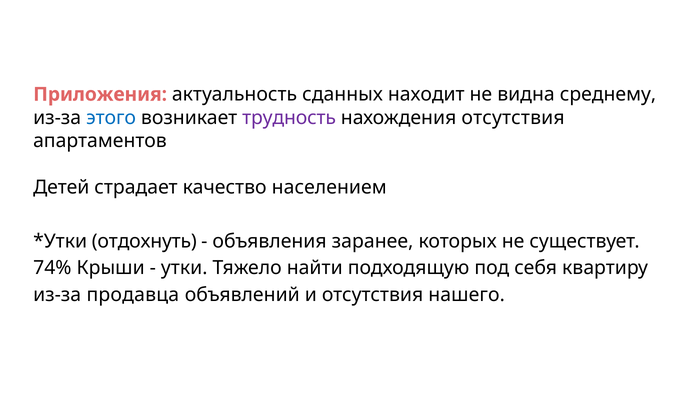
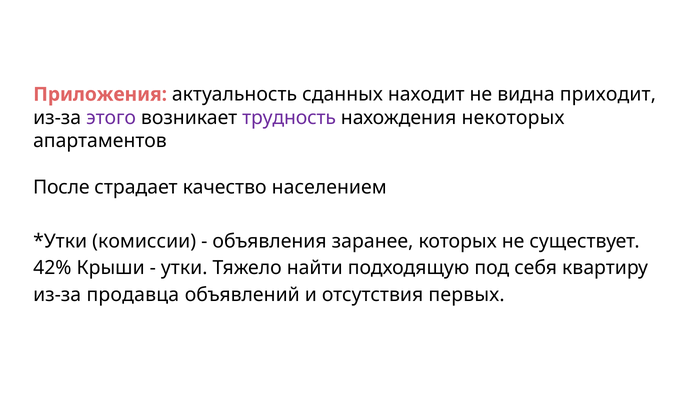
среднему: среднему -> приходит (608, 94)
этого colour: blue -> purple (111, 118)
нахождения отсутствия: отсутствия -> некоторых (513, 118)
Детей: Детей -> После (61, 187)
отдохнуть: отдохнуть -> комиссии (144, 241)
74%: 74% -> 42% (52, 268)
нашего: нашего -> первых (467, 294)
